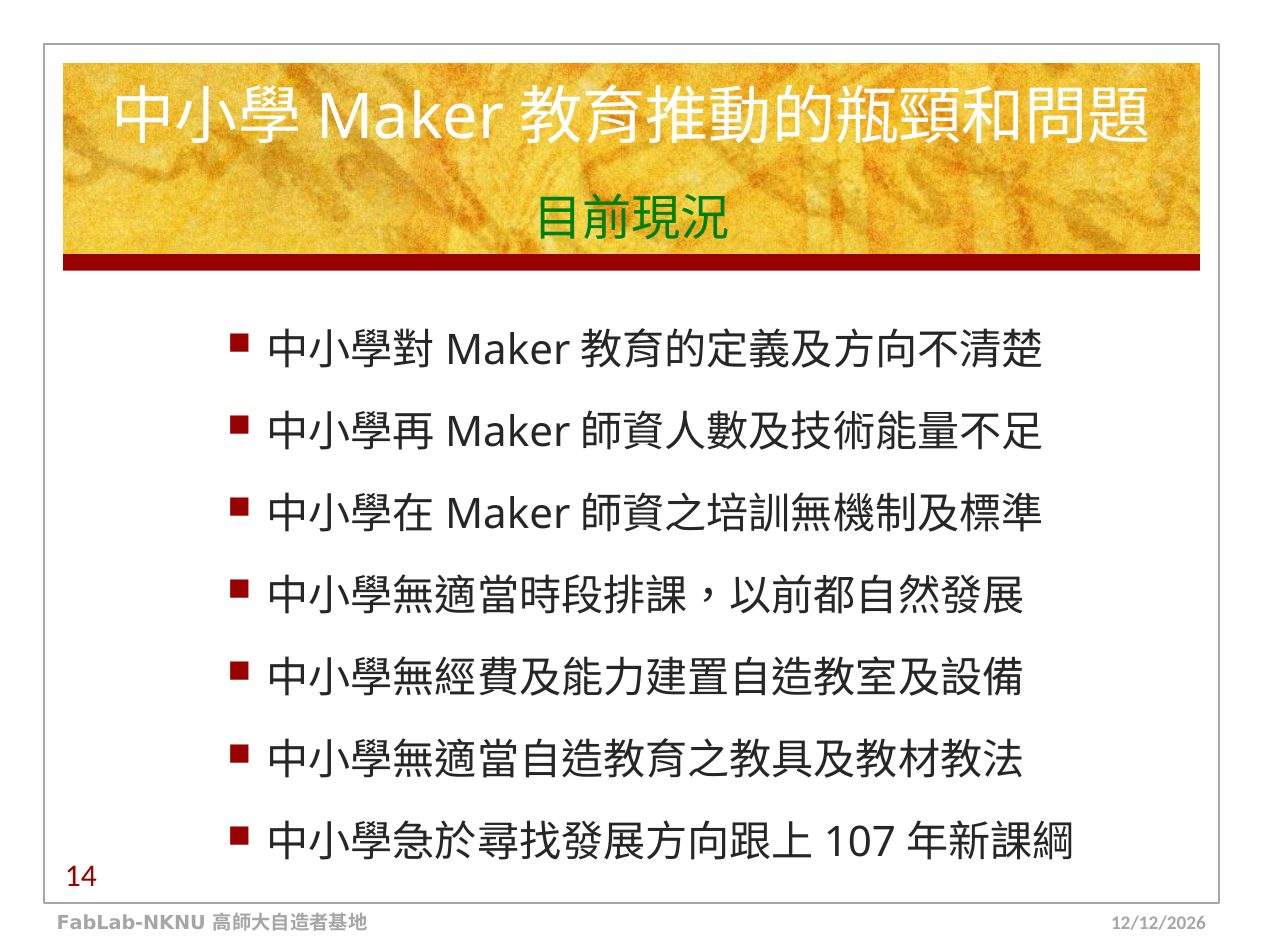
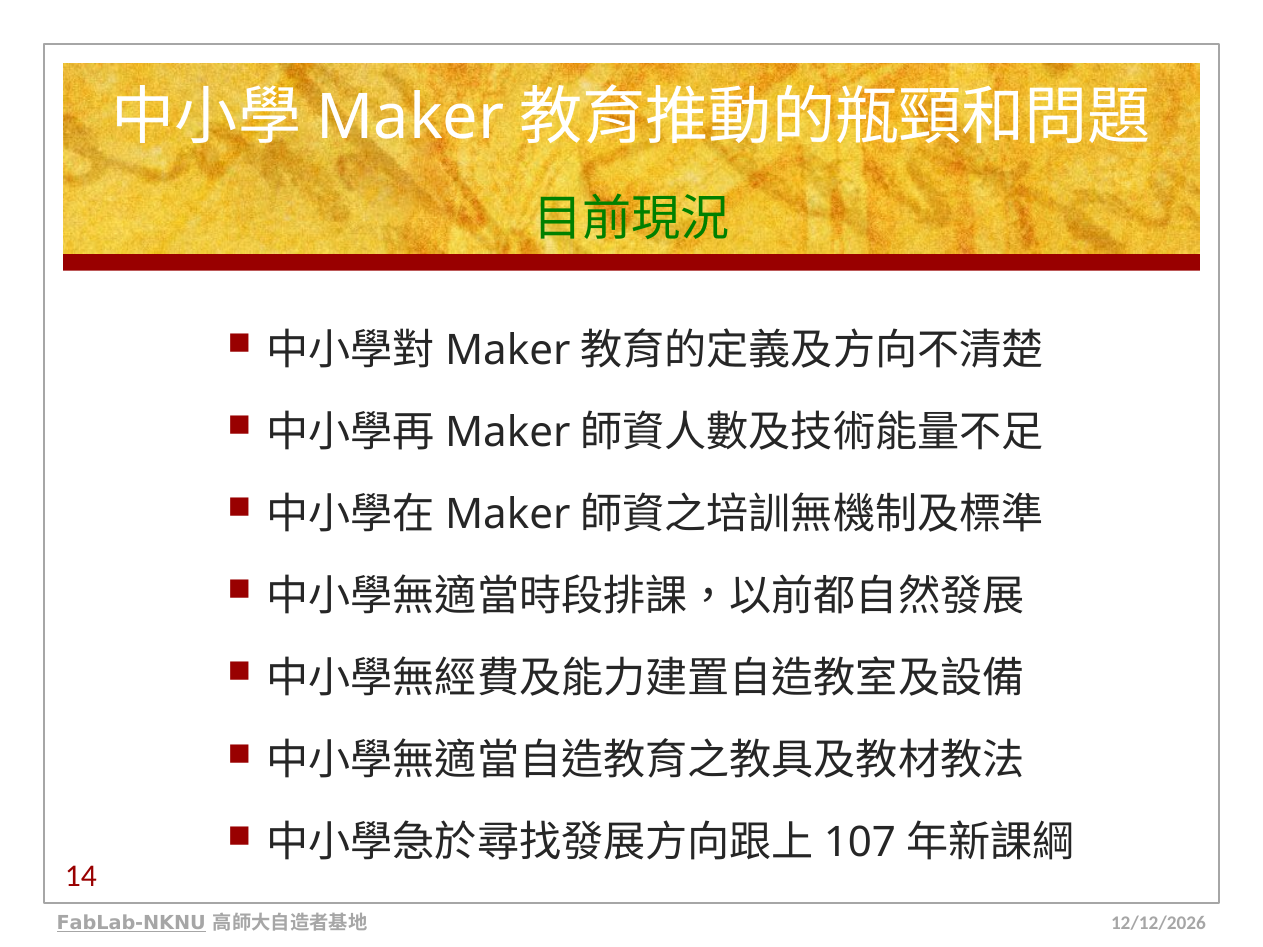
FabLab-NKNU underline: none -> present (131, 923)
